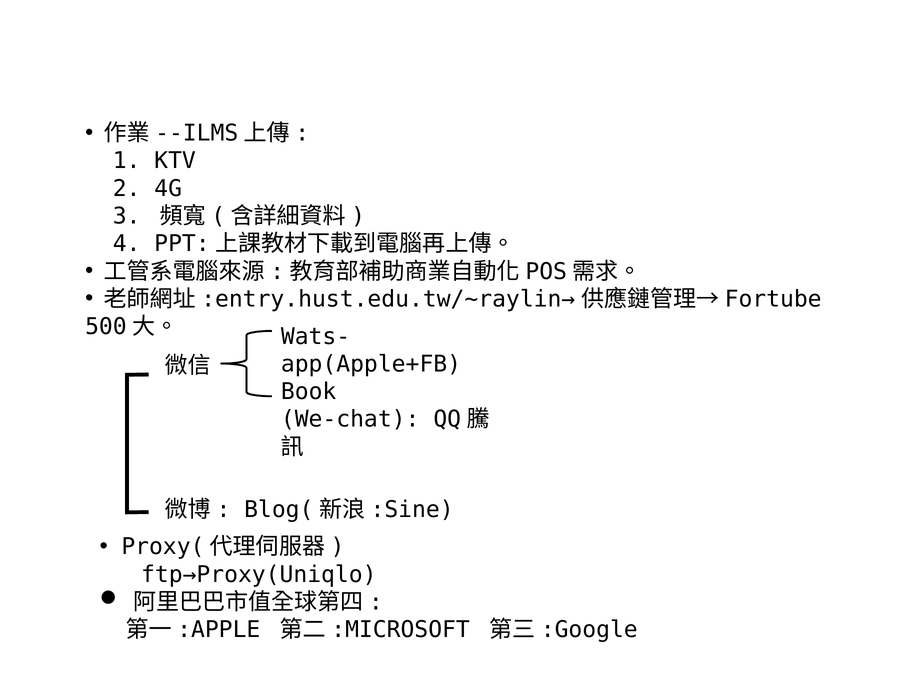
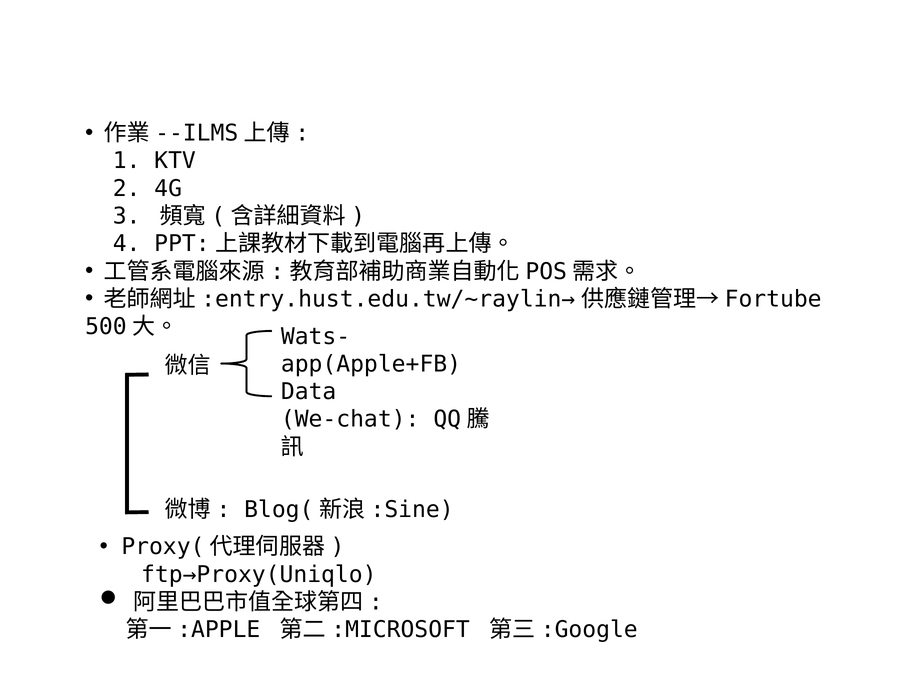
Book: Book -> Data (309, 392)
